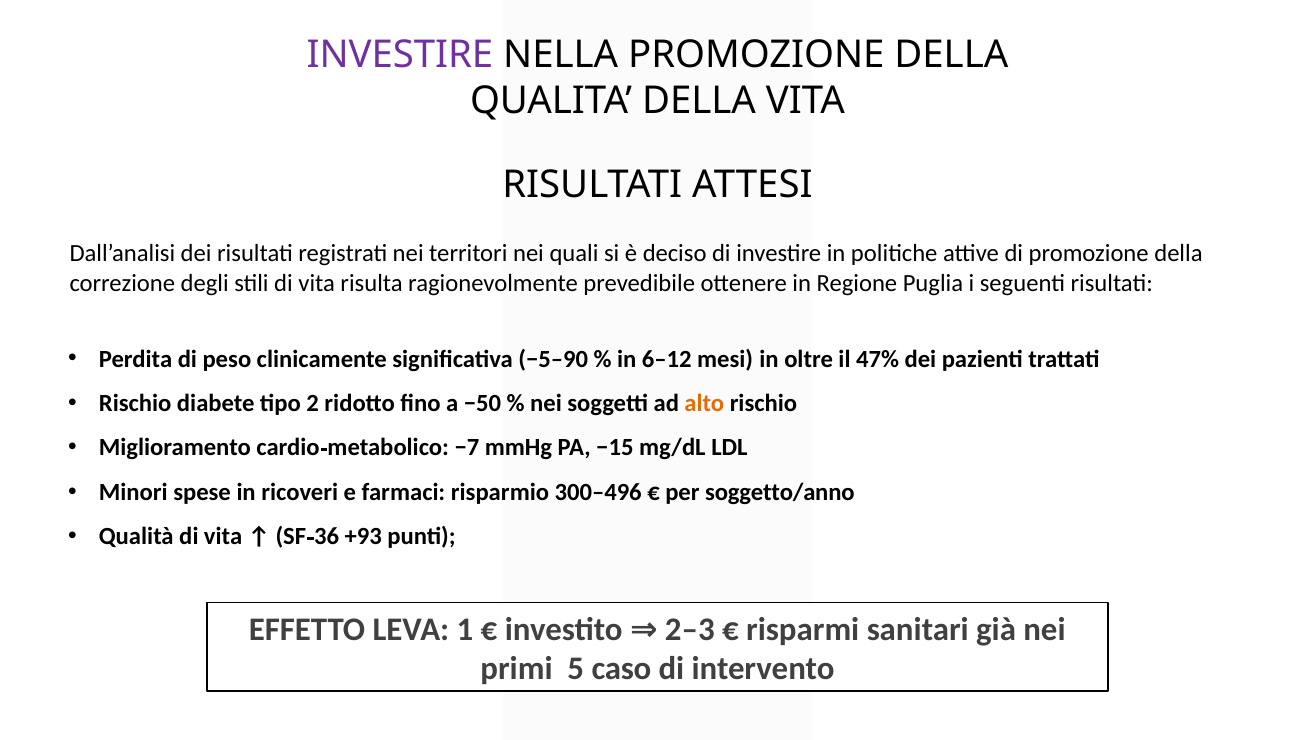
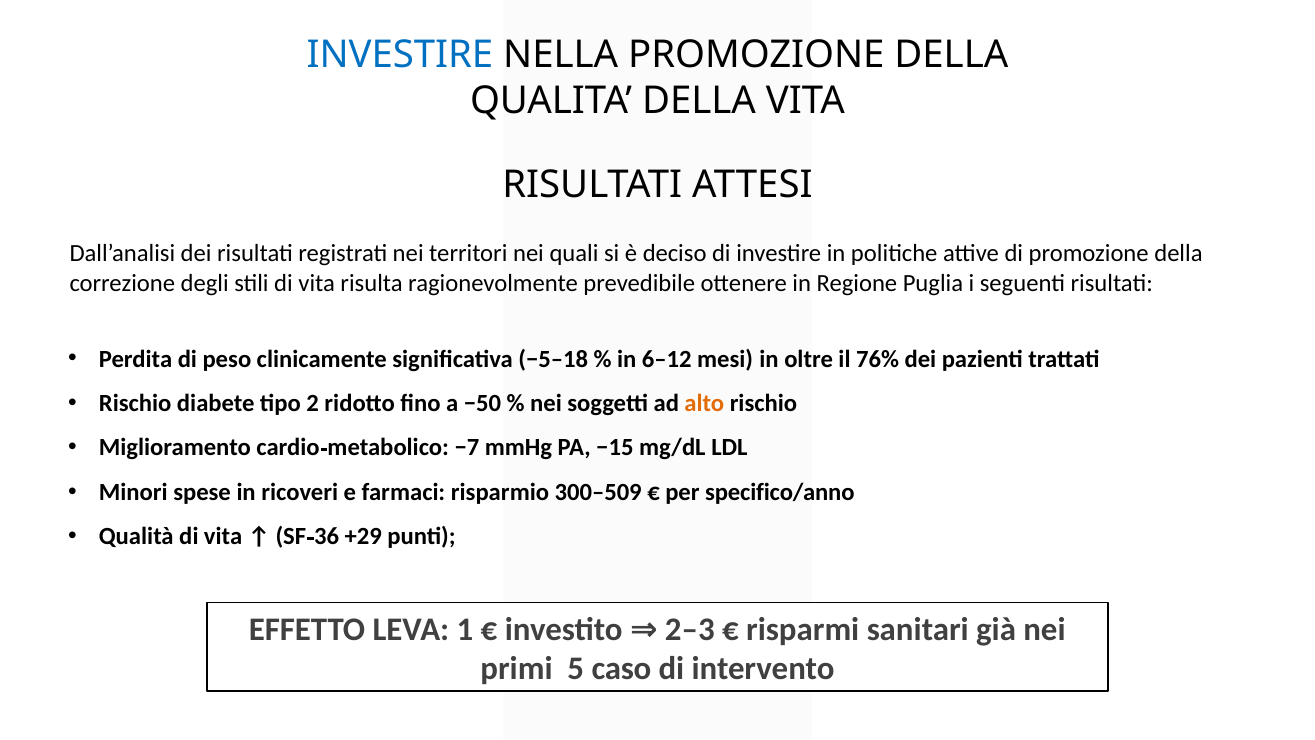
INVESTIRE colour: purple -> blue (400, 54)
−5–90: −5–90 -> −5–18 (553, 359)
47%: 47% -> 76% (878, 359)
300–496: 300–496 -> 300–509 (598, 492)
soggetto/anno: soggetto/anno -> specifico/anno (780, 492)
+93: +93 -> +29 (363, 536)
